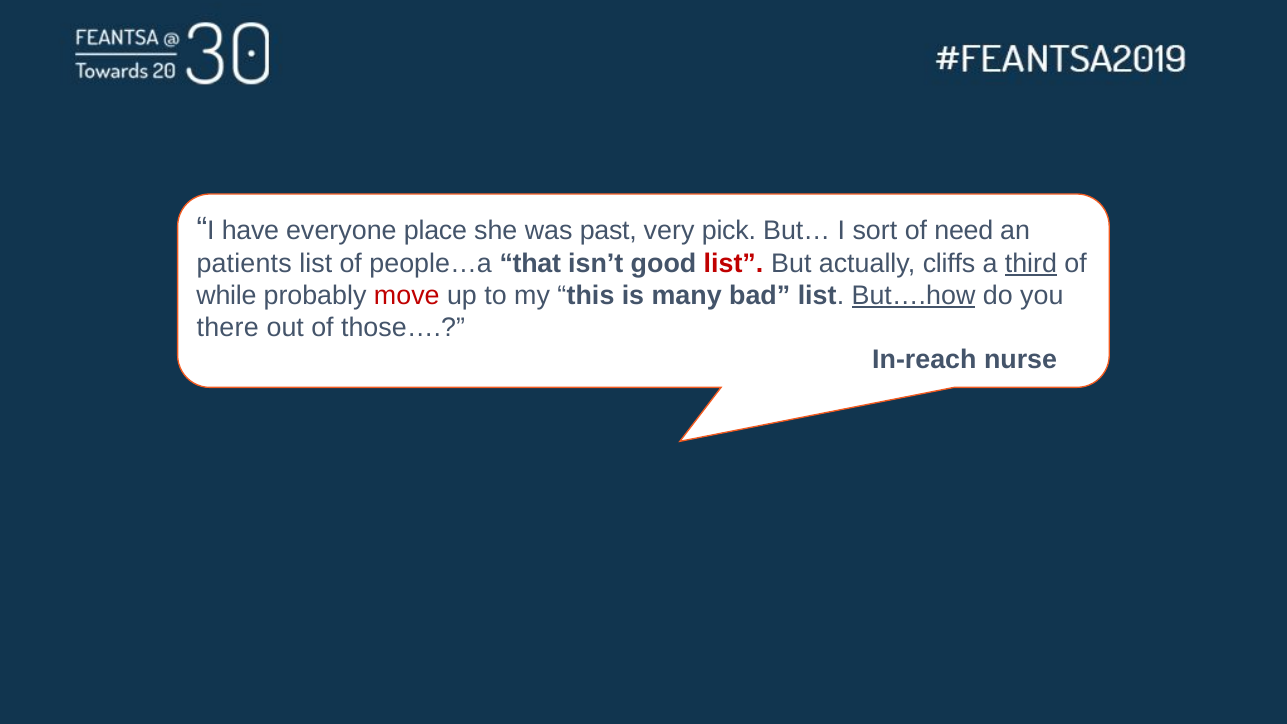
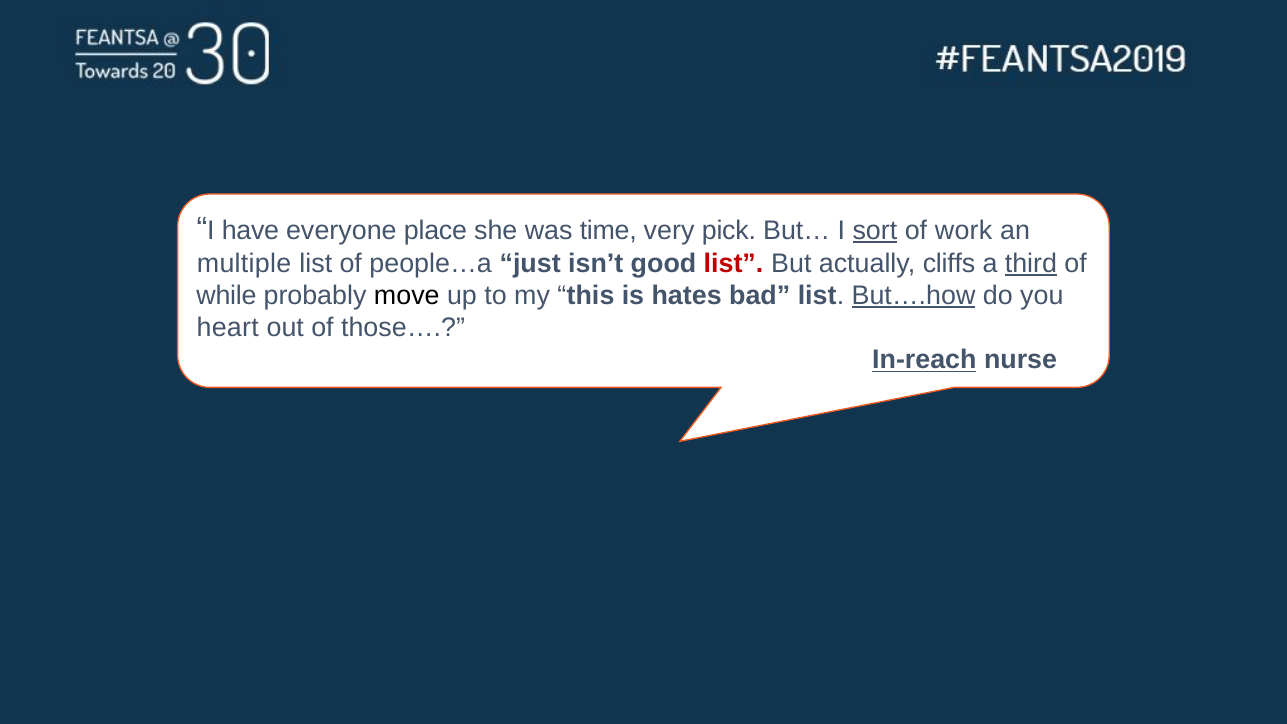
past: past -> time (608, 230)
sort underline: none -> present (875, 230)
need: need -> work (964, 230)
patients: patients -> multiple (244, 264)
that: that -> just (530, 264)
move colour: red -> black (407, 296)
many: many -> hates (687, 296)
there: there -> heart (228, 328)
In-reach underline: none -> present (924, 360)
